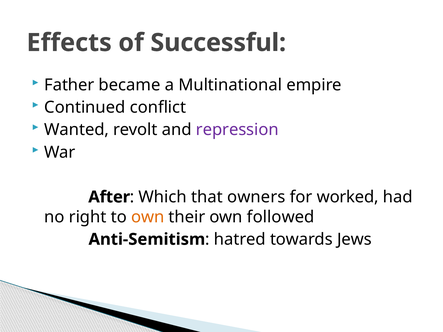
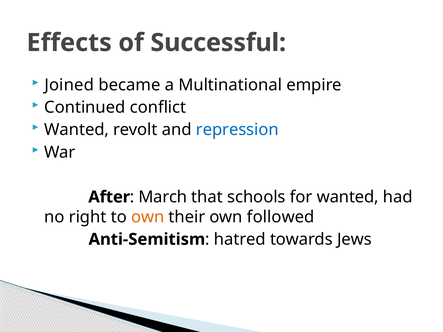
Father: Father -> Joined (69, 85)
repression colour: purple -> blue (237, 130)
Which: Which -> March (163, 197)
owners: owners -> schools (256, 197)
for worked: worked -> wanted (348, 197)
